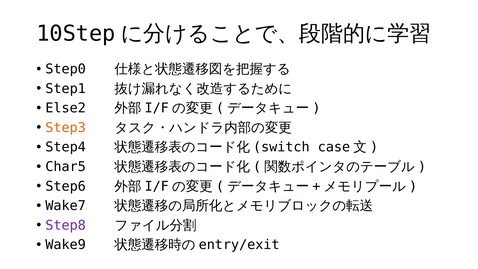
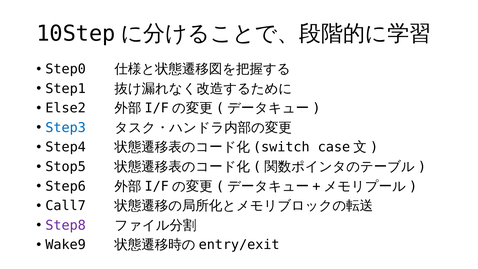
Step3 colour: orange -> blue (66, 128)
Char5: Char5 -> Stop5 (66, 167)
Wake7: Wake7 -> Call7 (66, 206)
